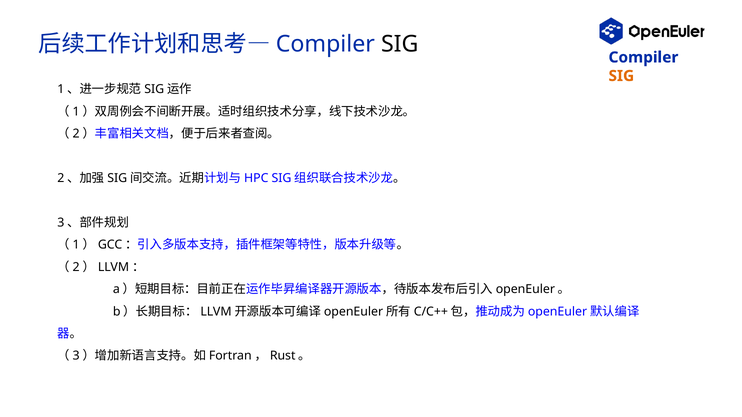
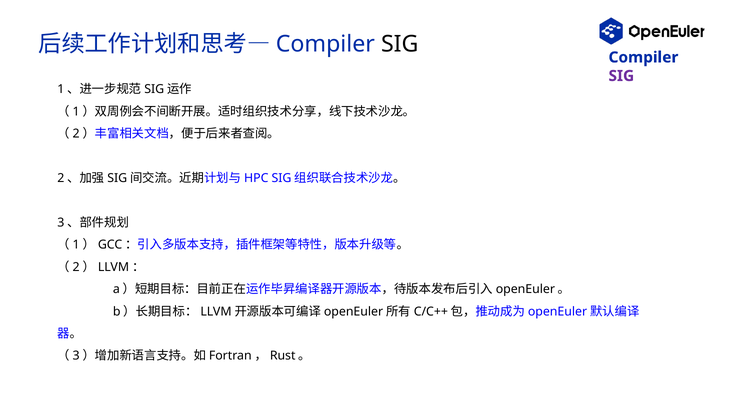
SIG colour: orange -> purple (621, 76)
